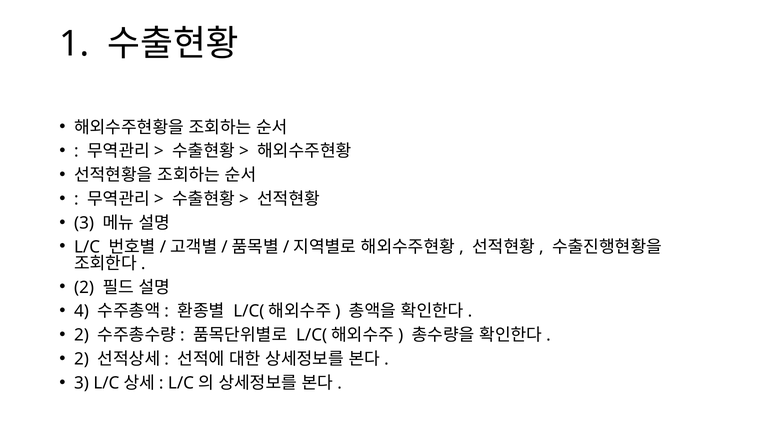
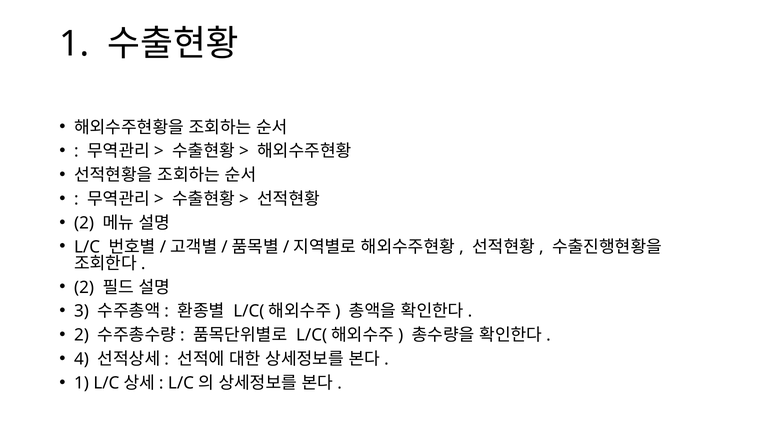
3: 3 -> 2 (84, 223)
4: 4 -> 3 (82, 311)
2: 2 -> 4 (82, 359)
3: 3 -> 1 (82, 383)
